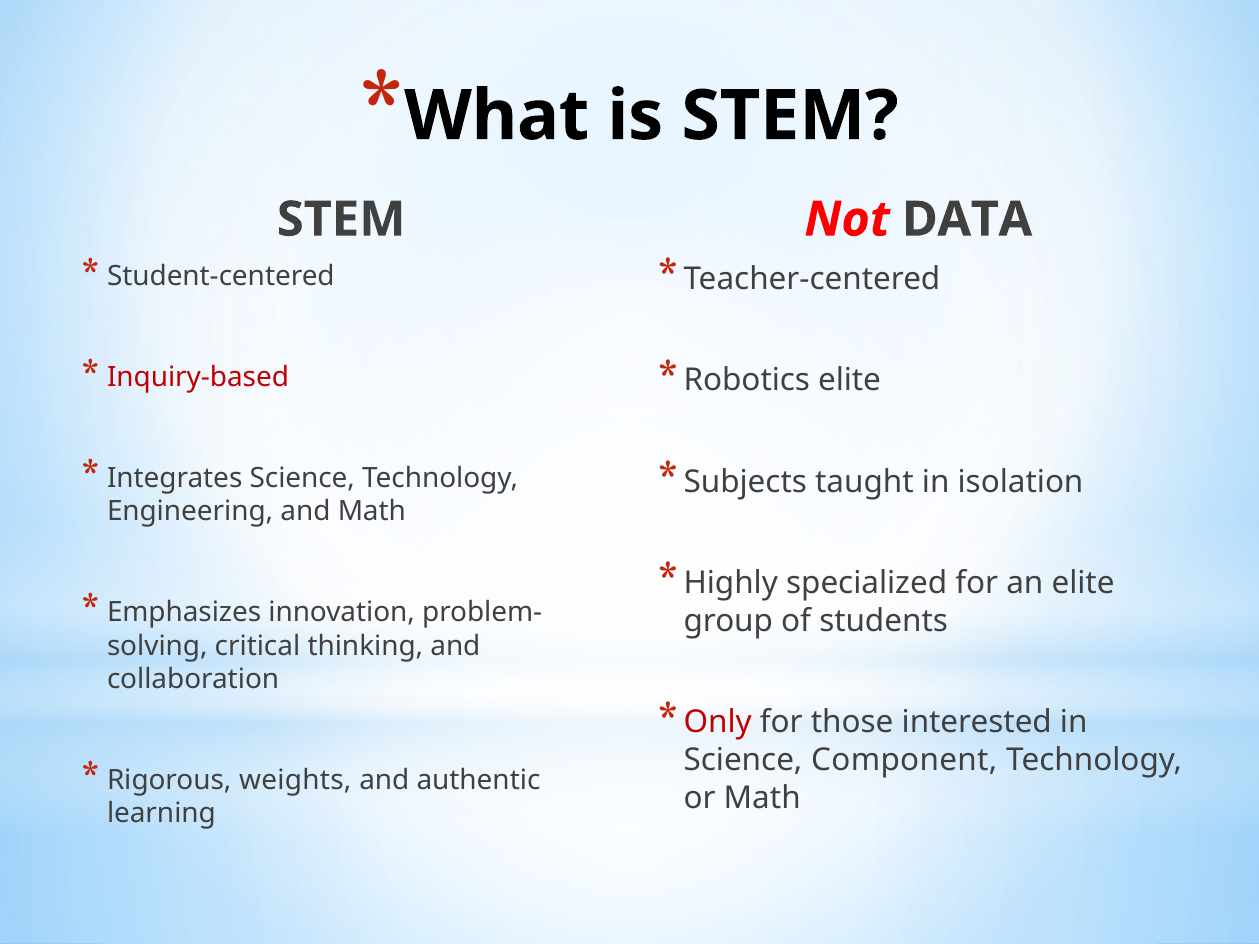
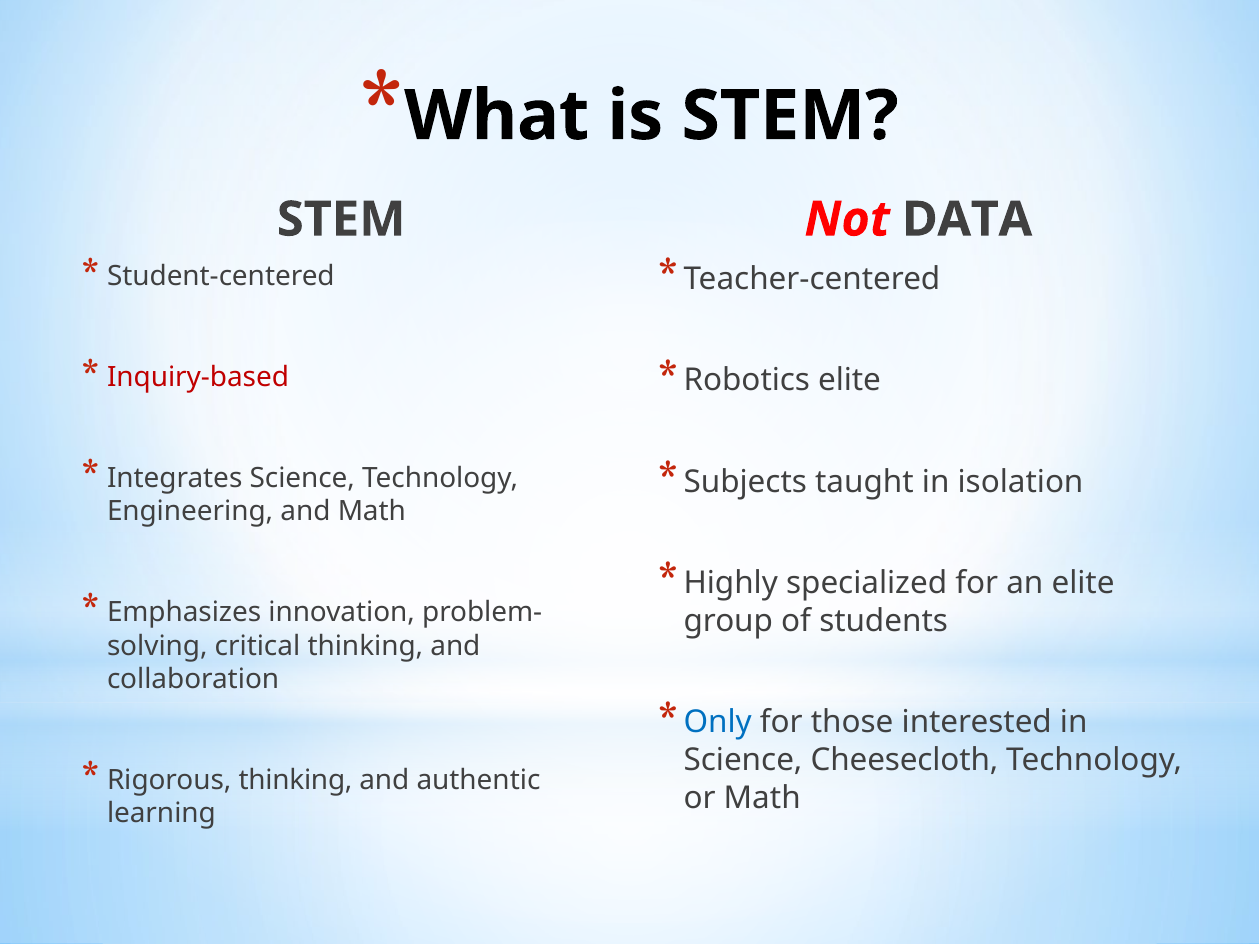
Only colour: red -> blue (718, 723)
Component: Component -> Cheesecloth (904, 760)
Rigorous weights: weights -> thinking (296, 780)
